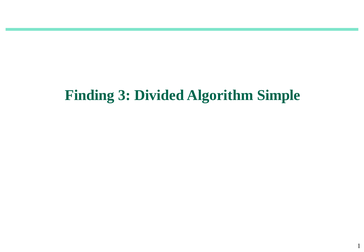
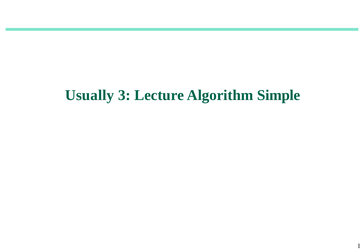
Finding: Finding -> Usually (90, 95)
Divided: Divided -> Lecture (159, 95)
